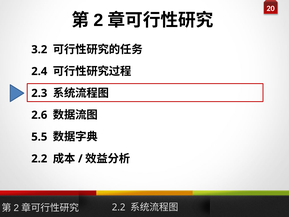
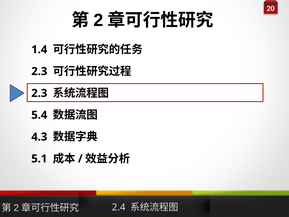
3.2: 3.2 -> 1.4 (39, 49)
2.4: 2.4 -> 2.3 (39, 71)
2.6: 2.6 -> 5.4 (39, 115)
5.5: 5.5 -> 4.3 (39, 137)
2.2: 2.2 -> 5.1 (39, 159)
2.2: 2.2 -> 2.4 (119, 207)
